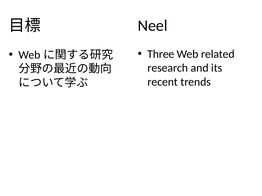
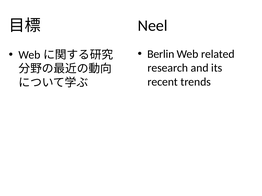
Three: Three -> Berlin (161, 54)
